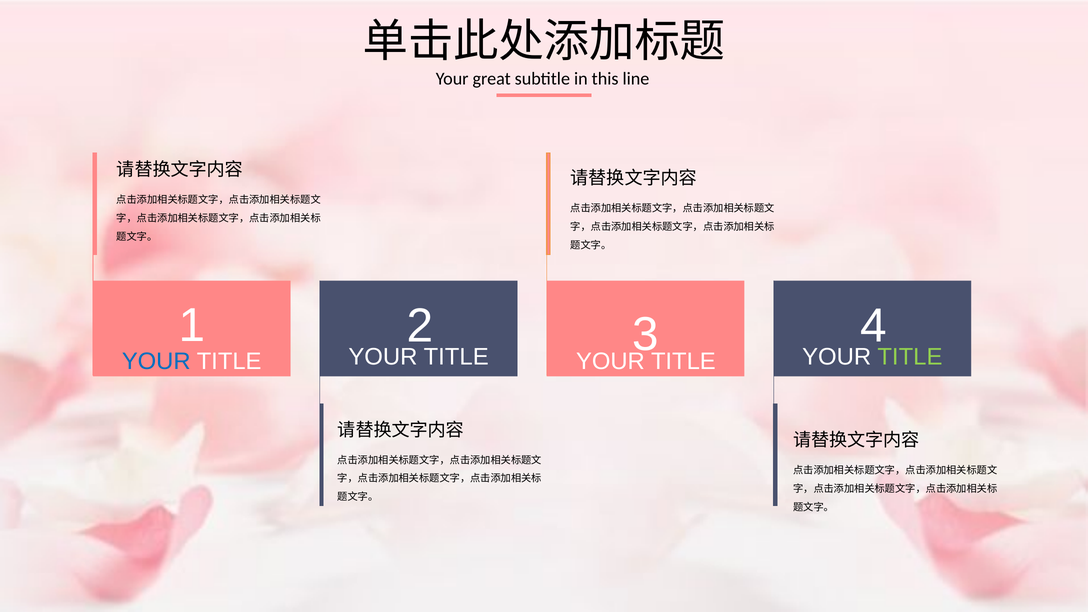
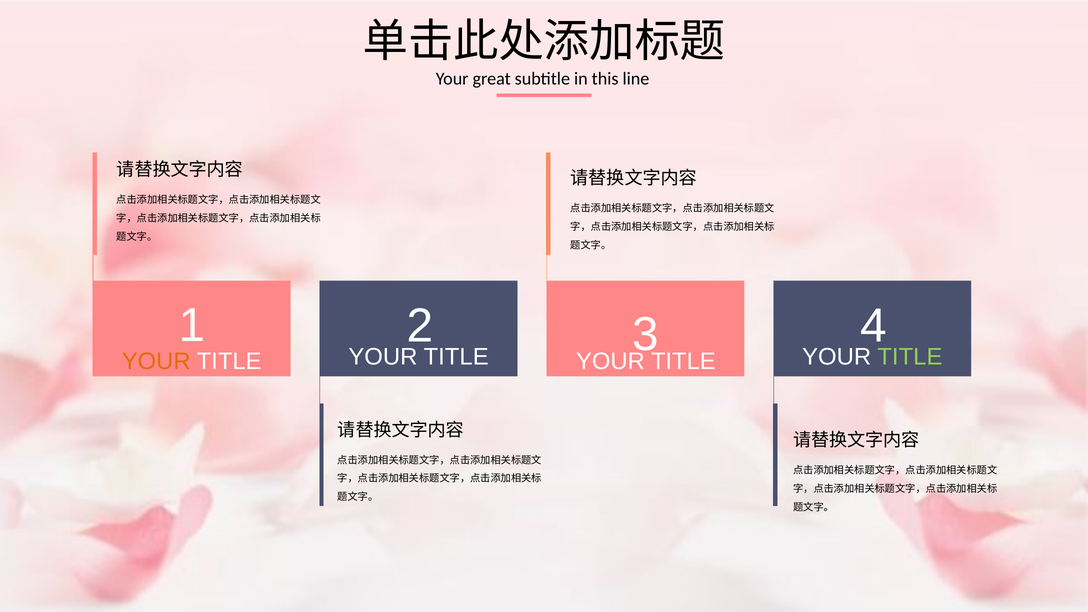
YOUR colour: blue -> orange (156, 362)
